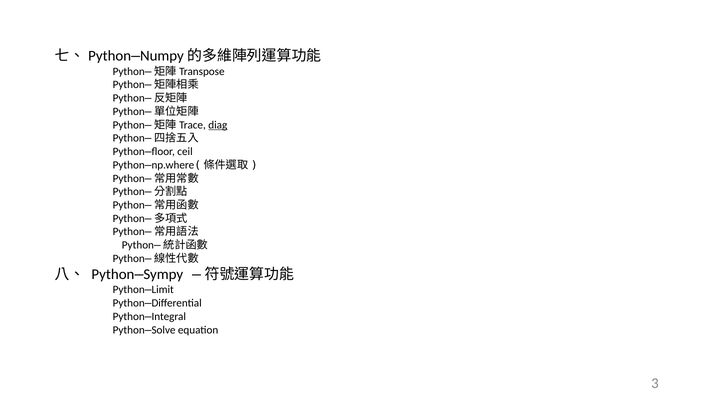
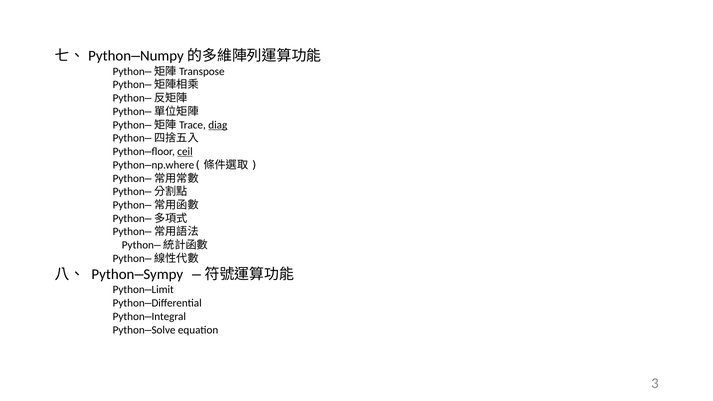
ceil underline: none -> present (185, 152)
